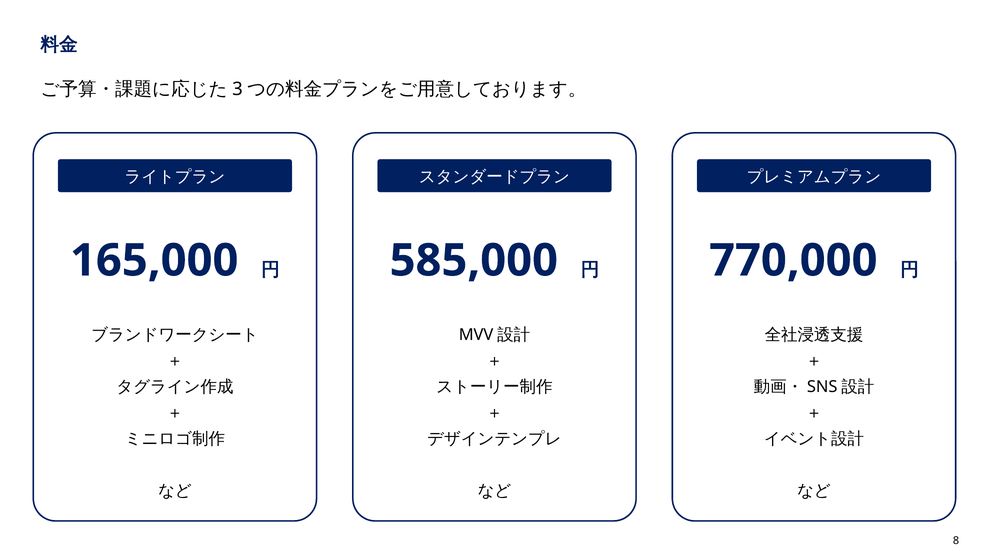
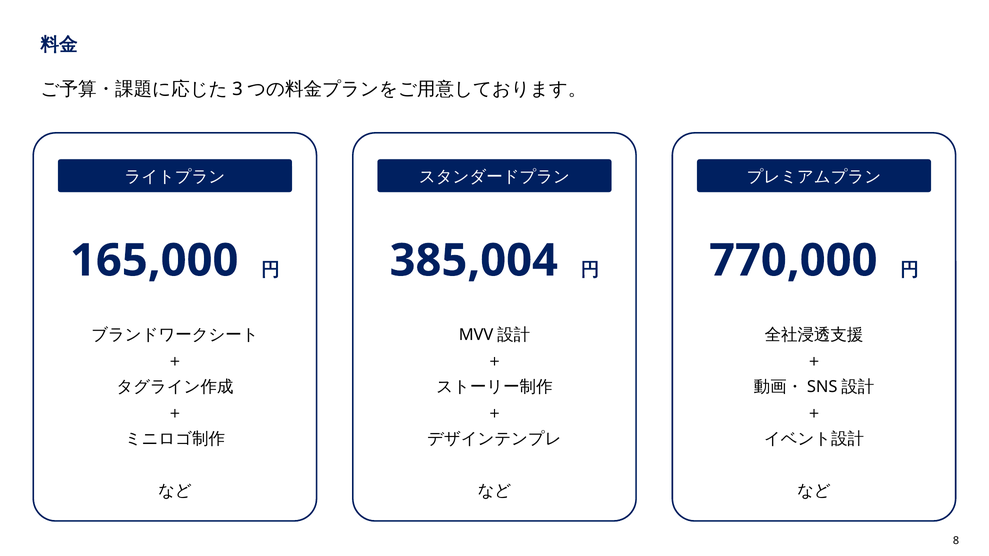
585,000: 585,000 -> 385,004 (474, 261)
